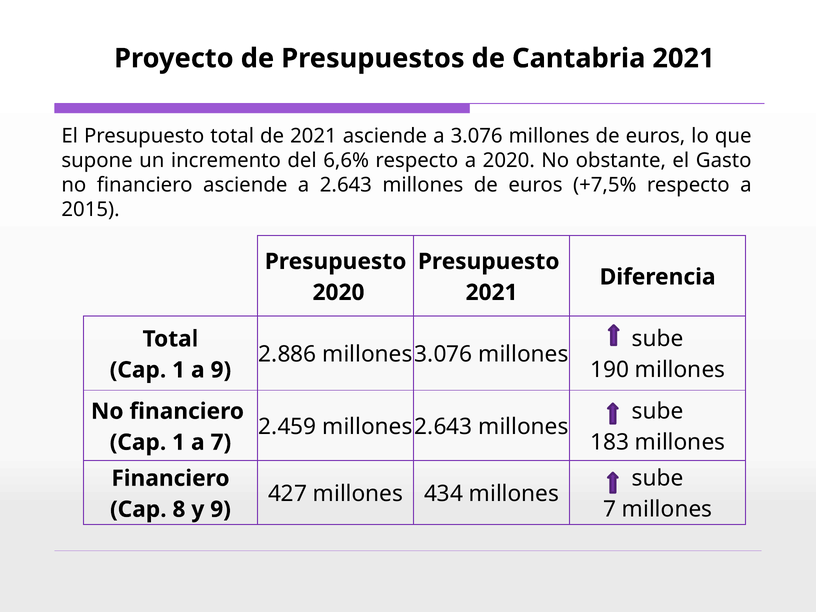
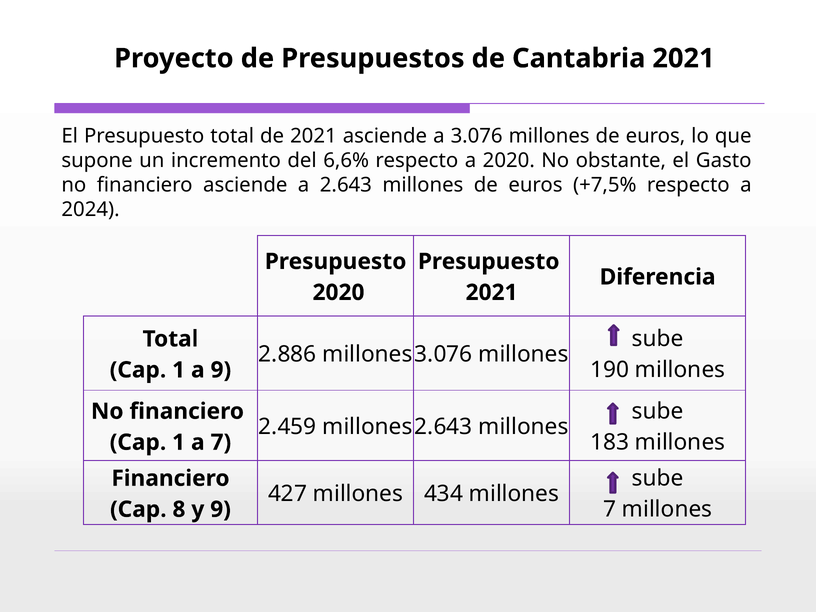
2015: 2015 -> 2024 (91, 210)
